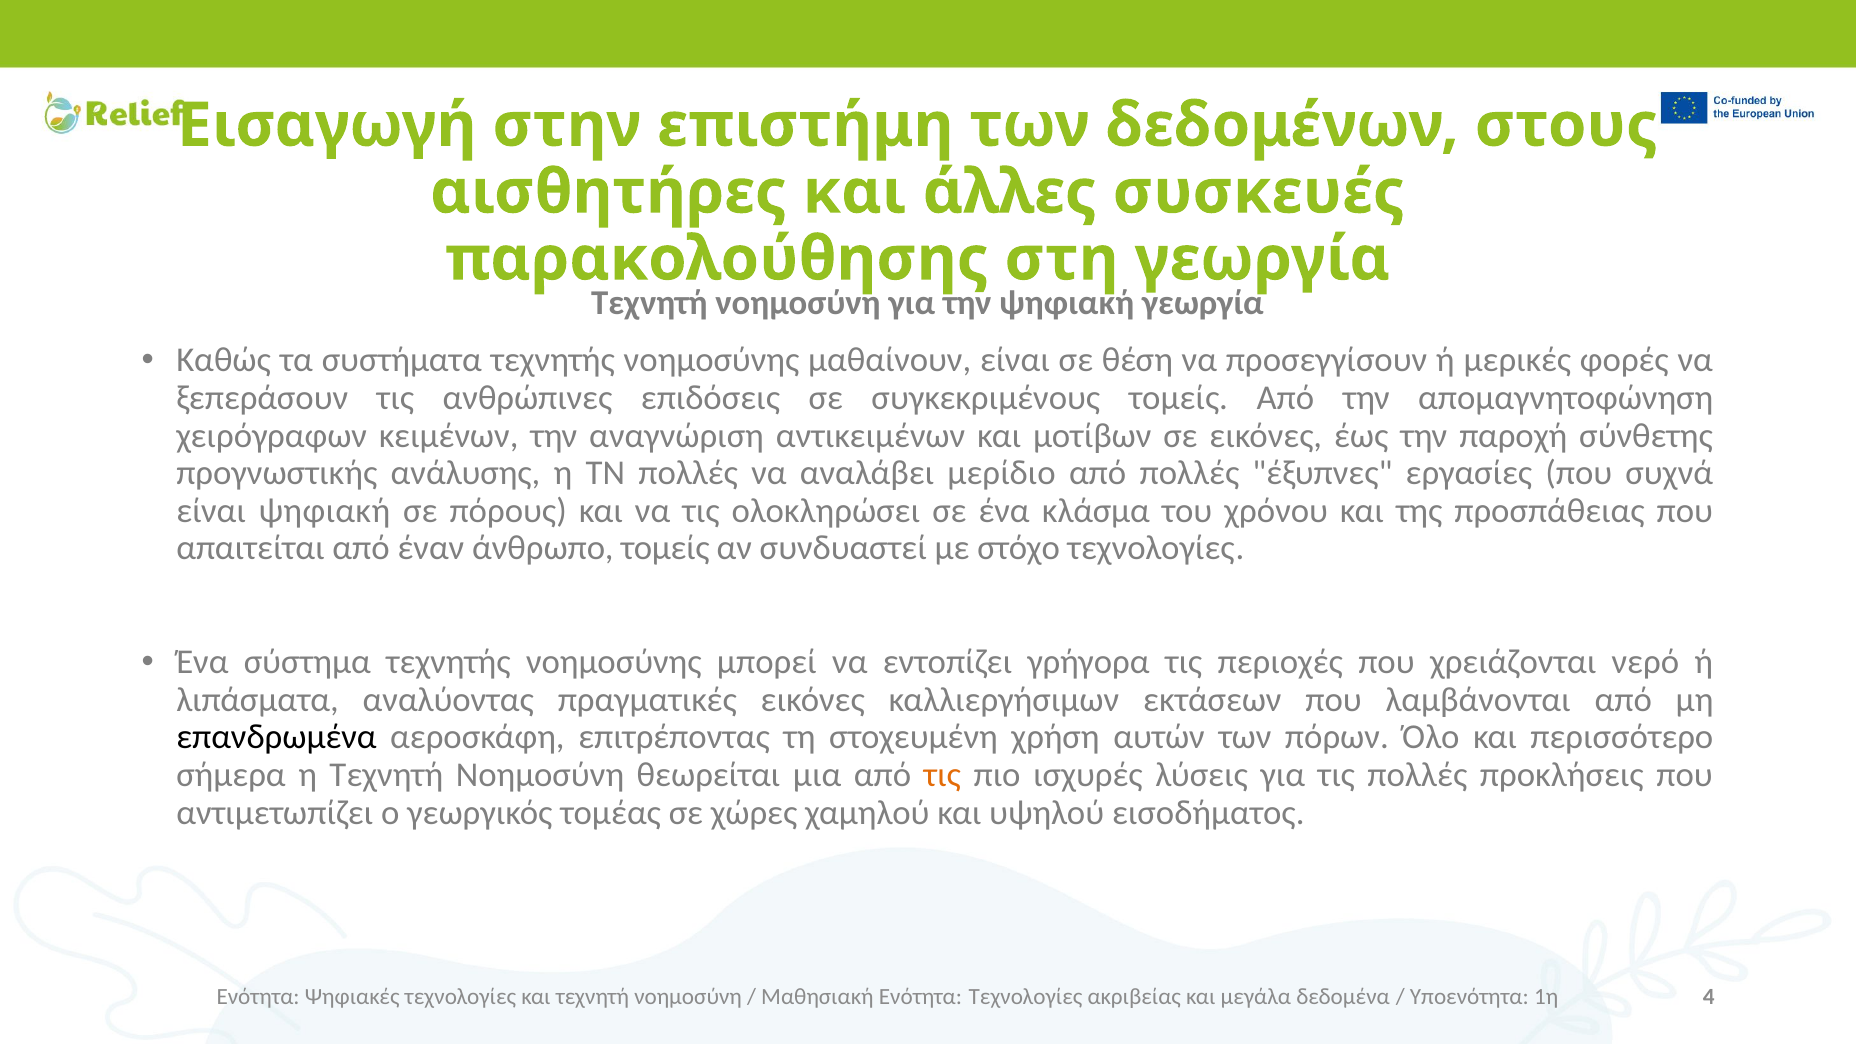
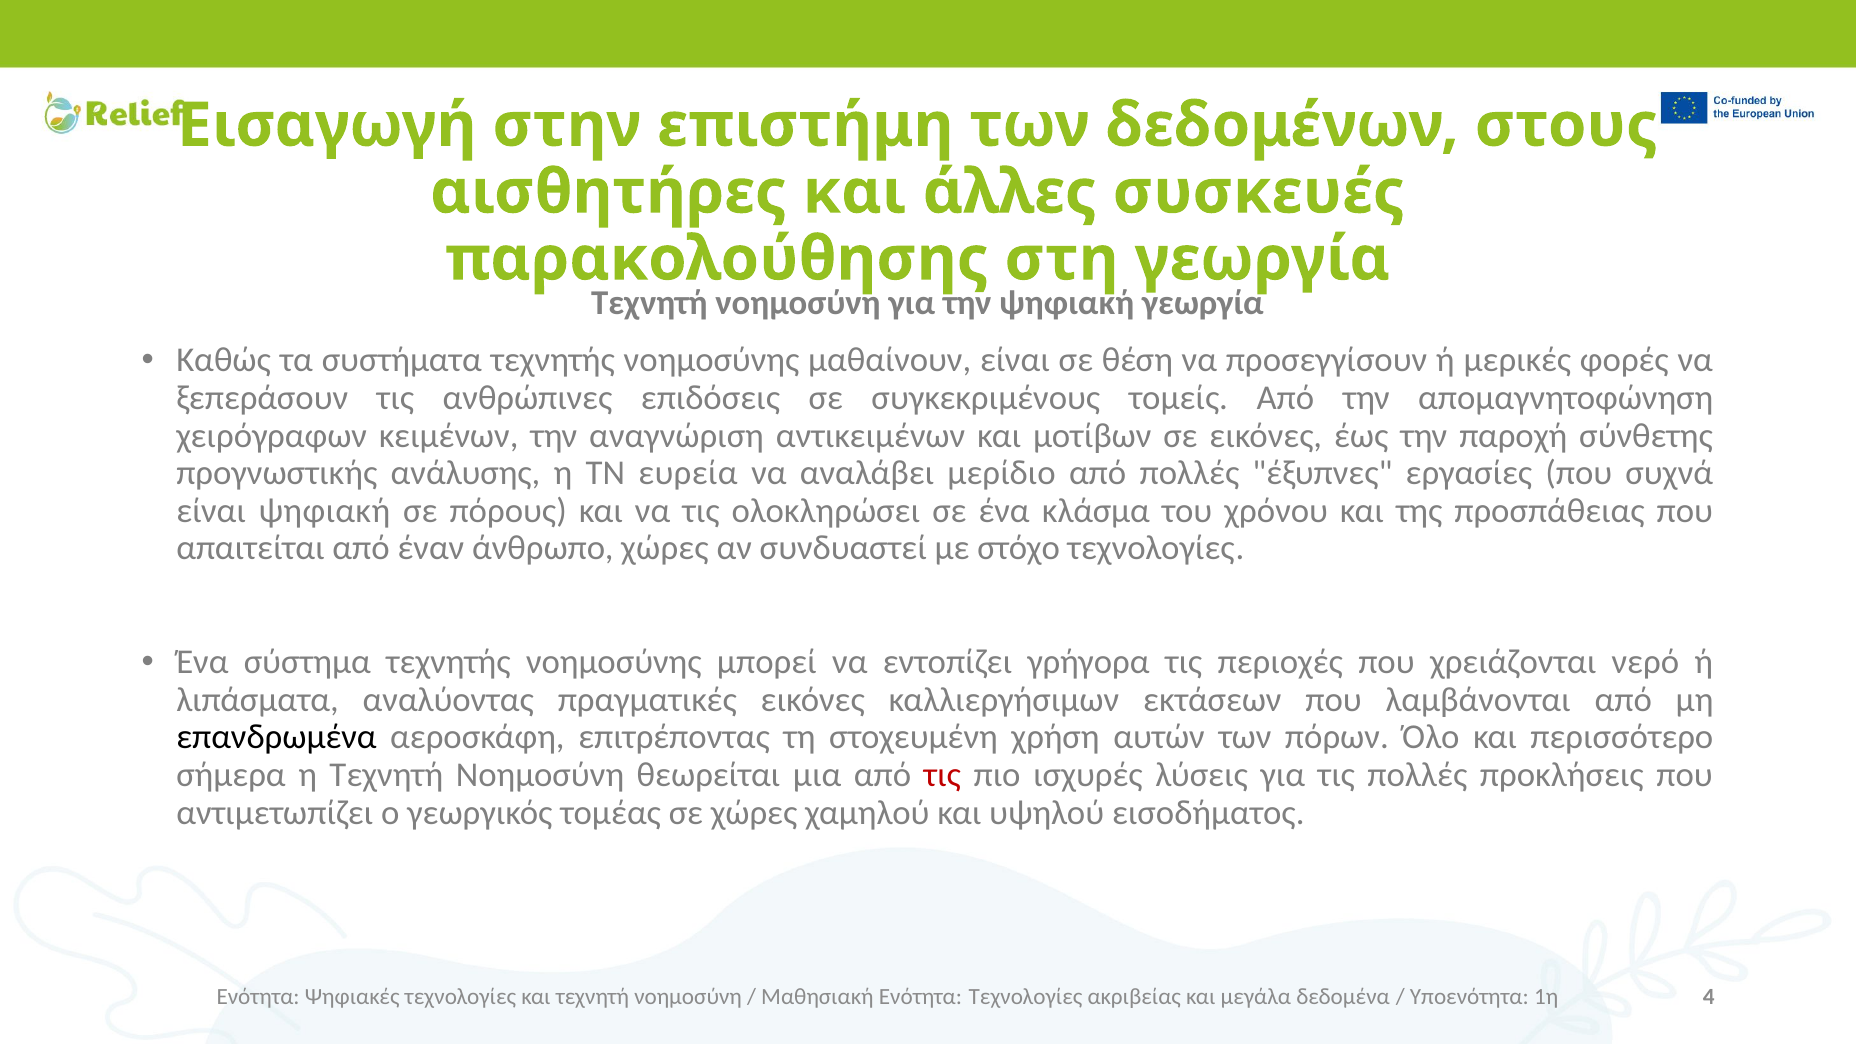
ΤΝ πολλές: πολλές -> ευρεία (688, 473)
άνθρωπο τομείς: τομείς -> χώρες (665, 548)
τις colour: orange -> red (942, 775)
